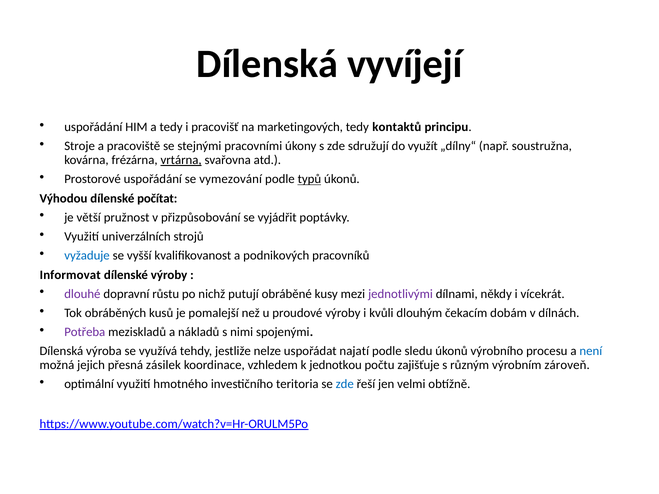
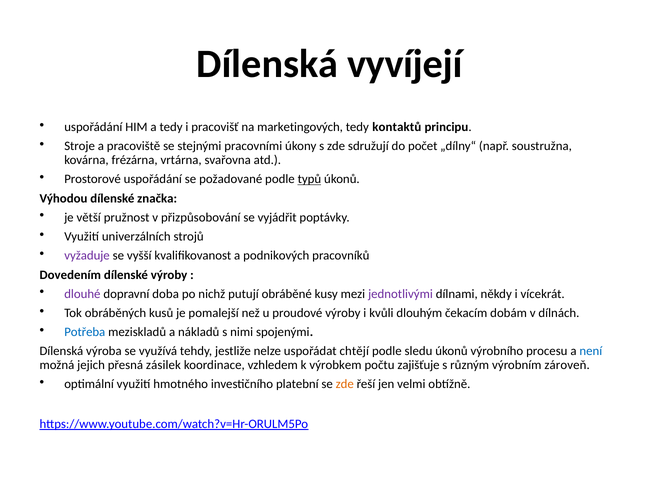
využít: využít -> počet (423, 146)
vrtárna underline: present -> none (181, 160)
vymezování: vymezování -> požadované (231, 179)
počítat: počítat -> značka (157, 198)
vyžaduje colour: blue -> purple (87, 256)
Informovat: Informovat -> Dovedením (70, 275)
růstu: růstu -> doba (166, 294)
Potřeba colour: purple -> blue (85, 332)
najatí: najatí -> chtějí (354, 351)
jednotkou: jednotkou -> výrobkem (336, 365)
teritoria: teritoria -> platební (297, 384)
zde colour: blue -> orange (345, 384)
